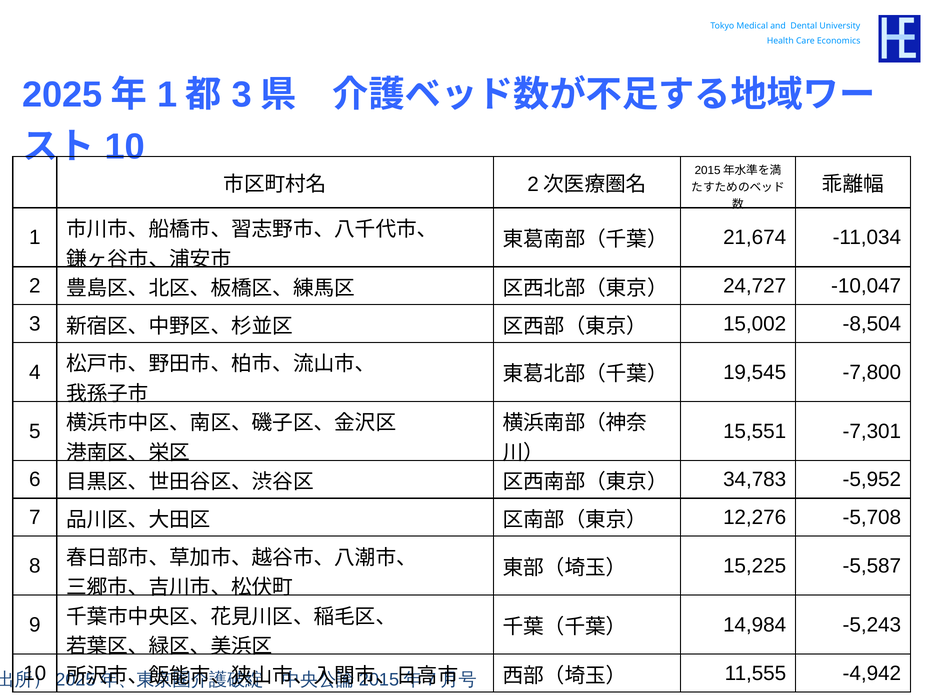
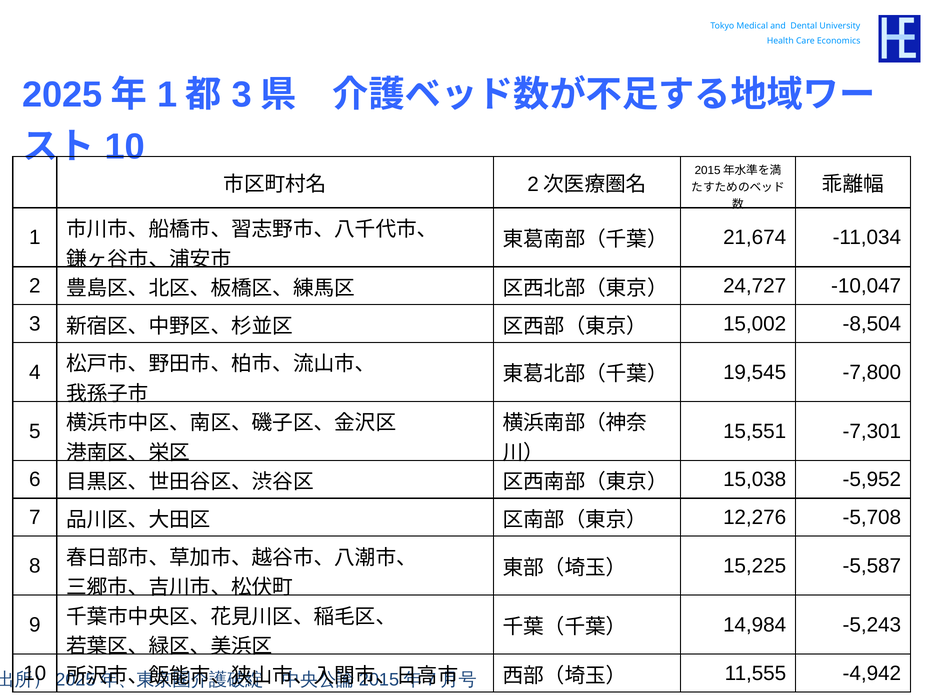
34,783: 34,783 -> 15,038 (755, 480)
